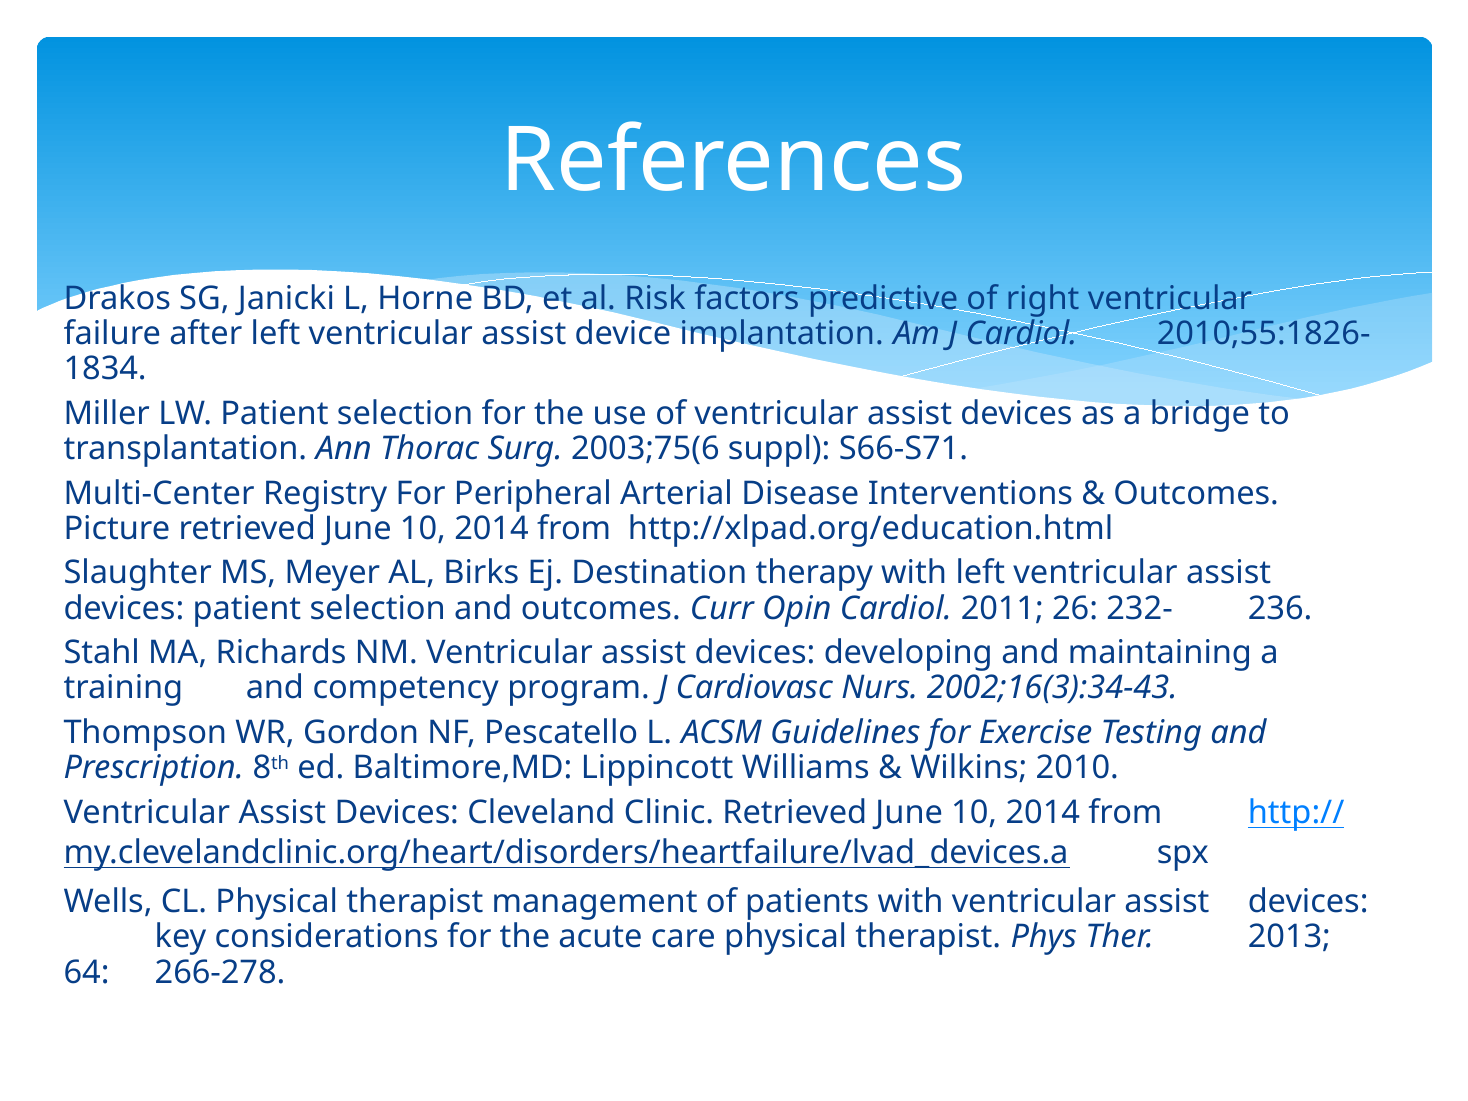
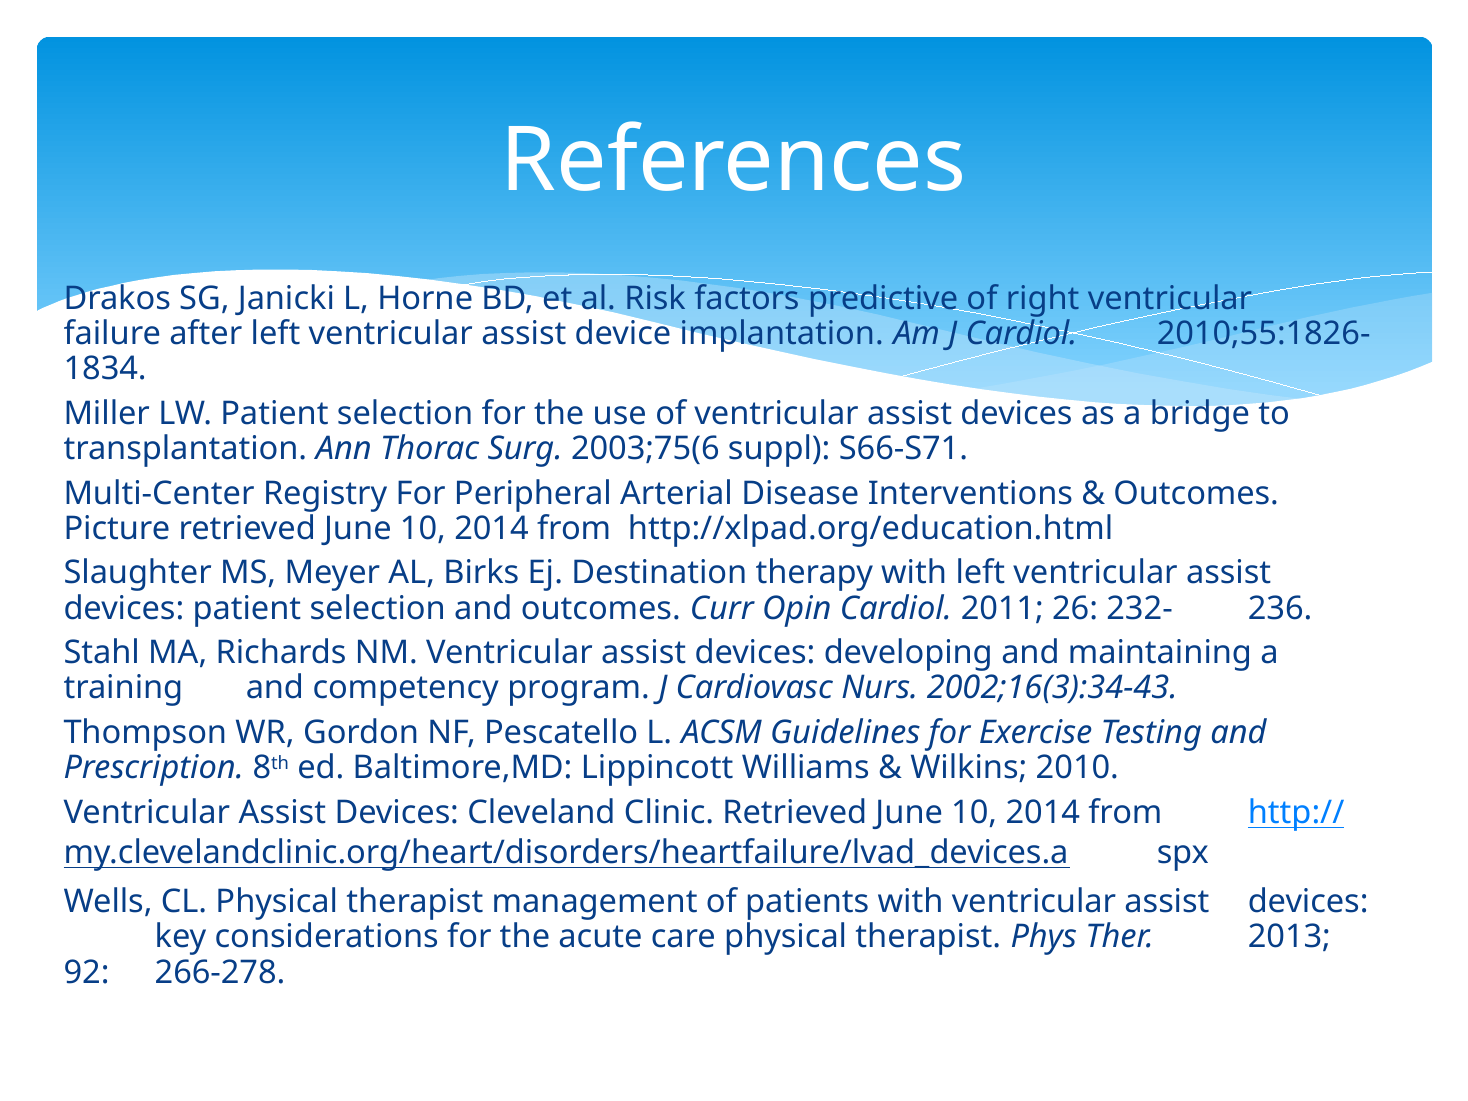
64: 64 -> 92 (87, 972)
